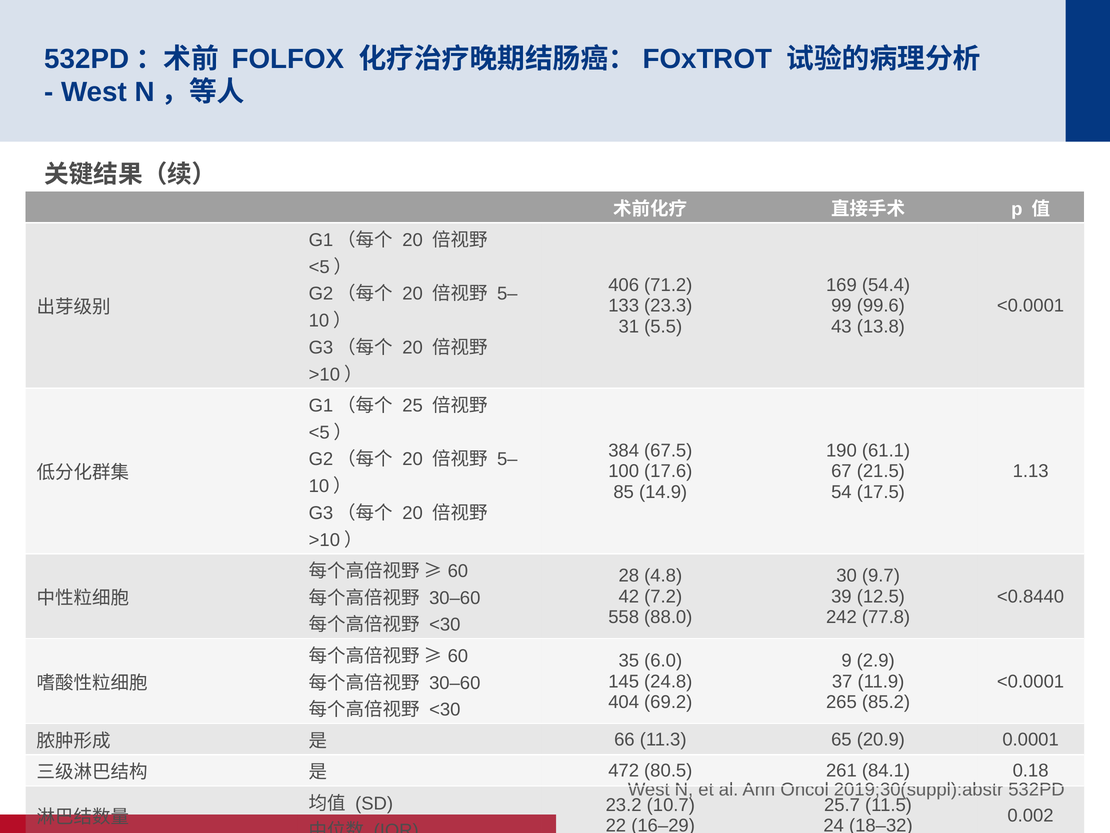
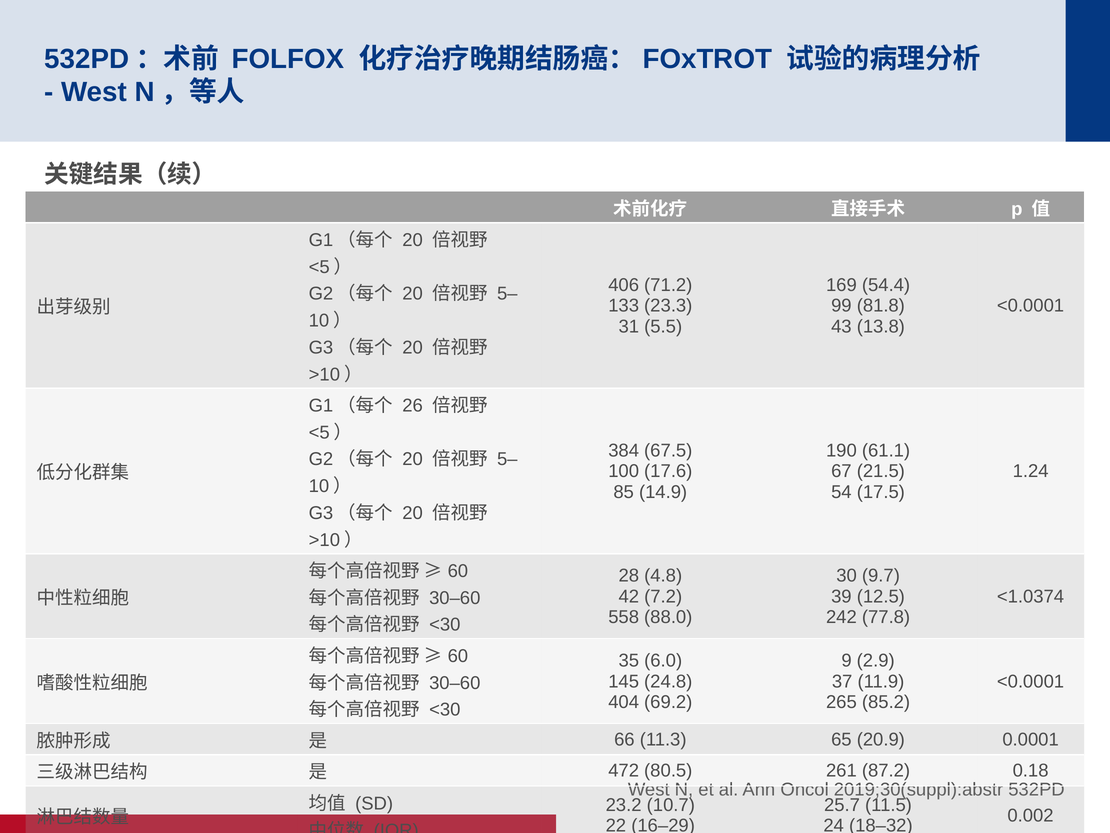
99.6: 99.6 -> 81.8 (881, 306)
25: 25 -> 26 (413, 405)
1.13: 1.13 -> 1.24 (1031, 471)
<0.8440: <0.8440 -> <1.0374 (1031, 596)
84.1: 84.1 -> 87.2 (886, 770)
